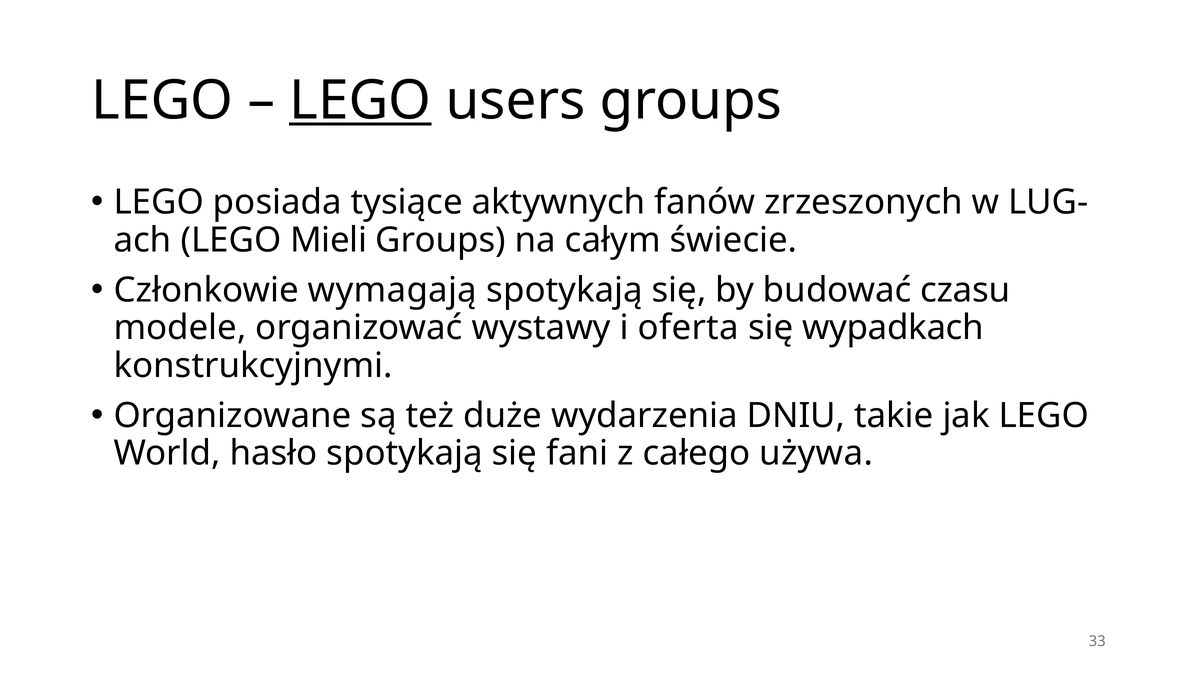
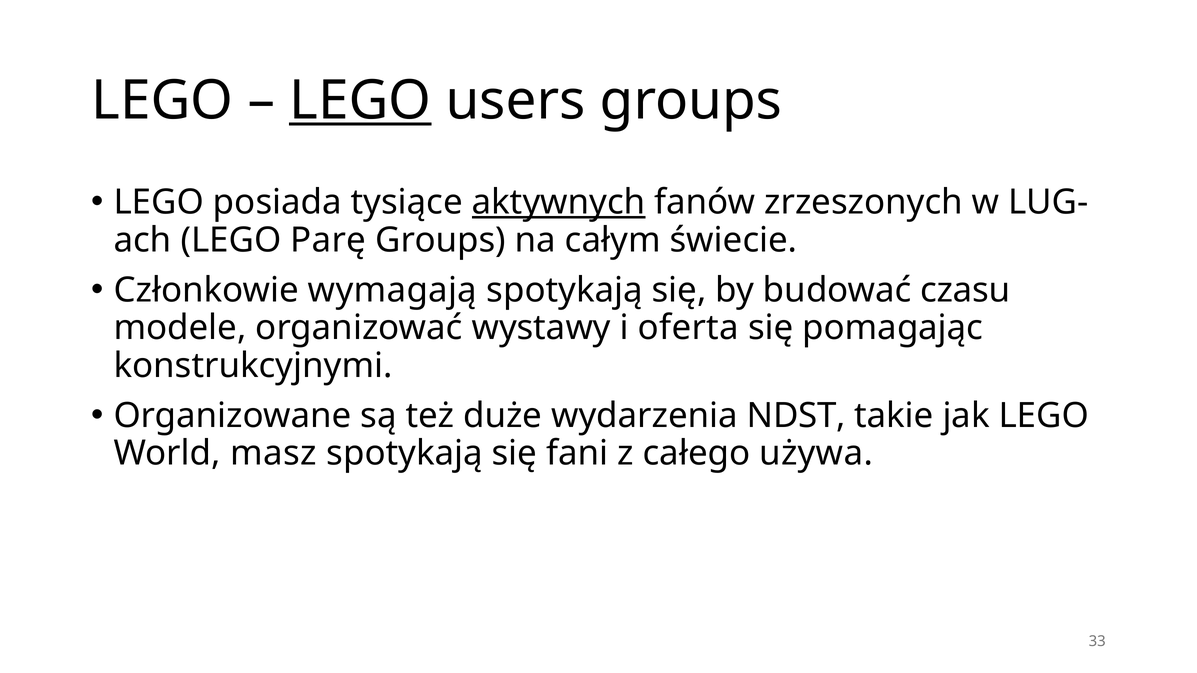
aktywnych underline: none -> present (559, 202)
Mieli: Mieli -> Parę (328, 240)
wypadkach: wypadkach -> pomagając (893, 328)
DNIU: DNIU -> NDST (796, 416)
hasło: hasło -> masz (273, 454)
